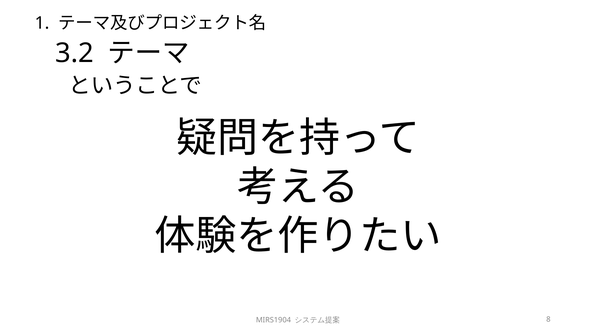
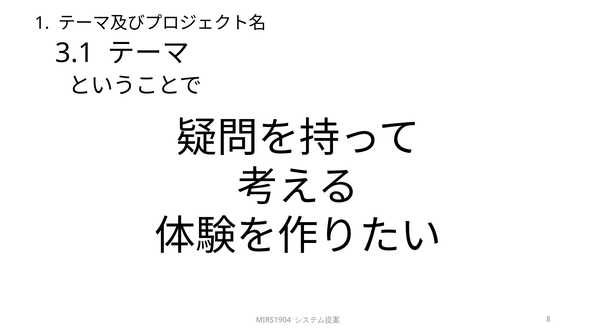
3.2: 3.2 -> 3.1 (75, 53)
